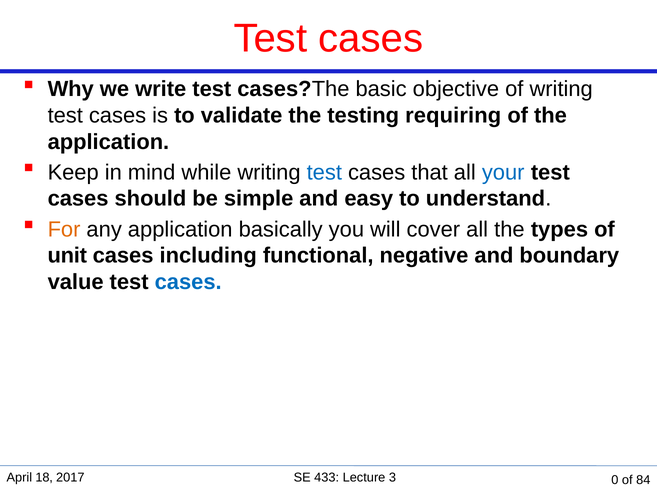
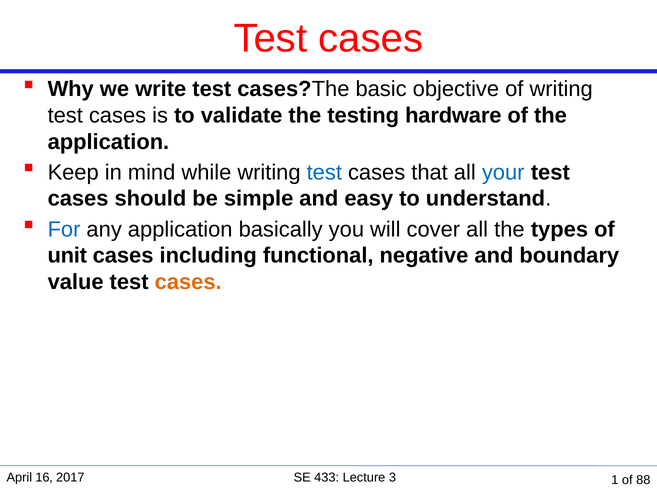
requiring: requiring -> hardware (453, 115)
For colour: orange -> blue (64, 229)
cases colour: blue -> orange (188, 282)
18: 18 -> 16 (44, 477)
0: 0 -> 1 (615, 480)
84: 84 -> 88 (643, 480)
